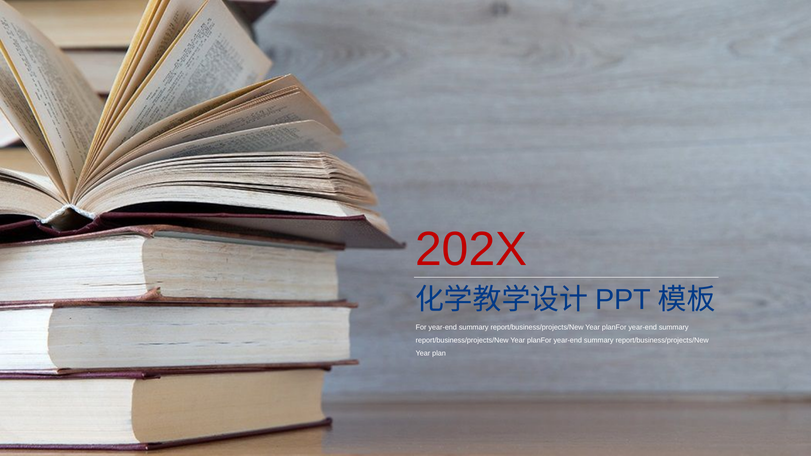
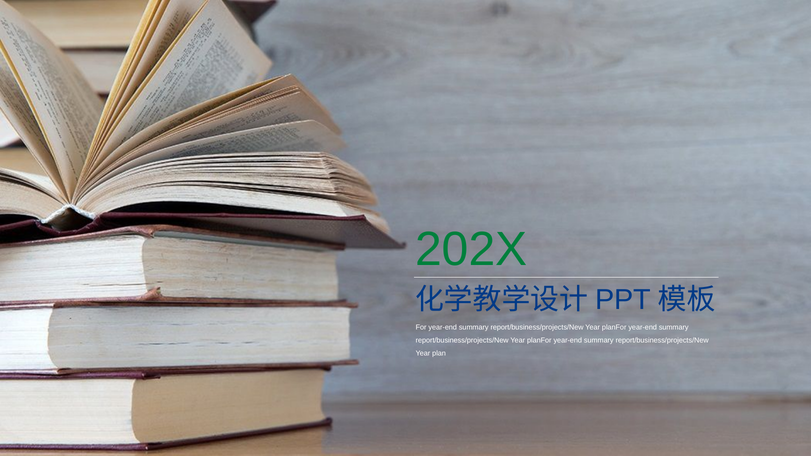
202X colour: red -> green (471, 249)
